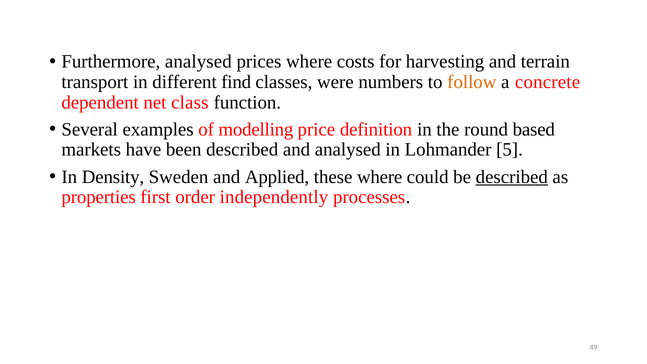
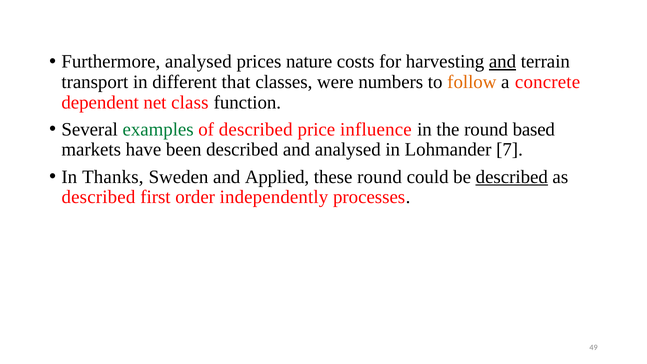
prices where: where -> nature (309, 62)
and underline: none -> present (503, 62)
find: find -> that (236, 82)
examples colour: black -> green (158, 129)
of modelling: modelling -> described (256, 129)
definition: definition -> influence (376, 129)
5: 5 -> 7 (510, 150)
Density: Density -> Thanks (113, 177)
these where: where -> round (379, 177)
properties: properties -> described (98, 197)
